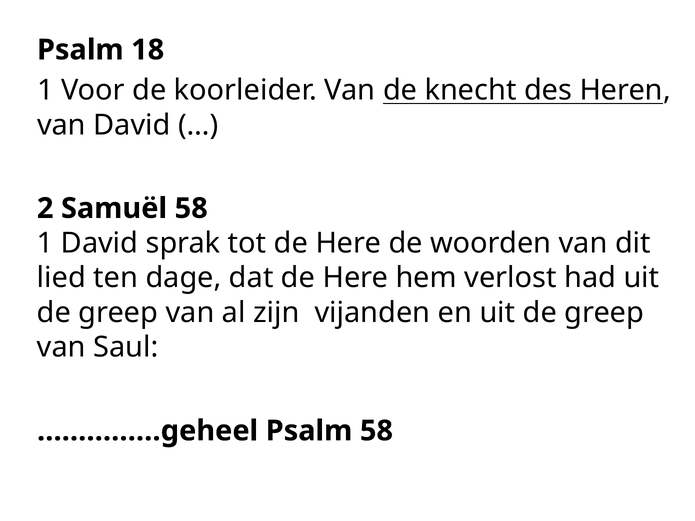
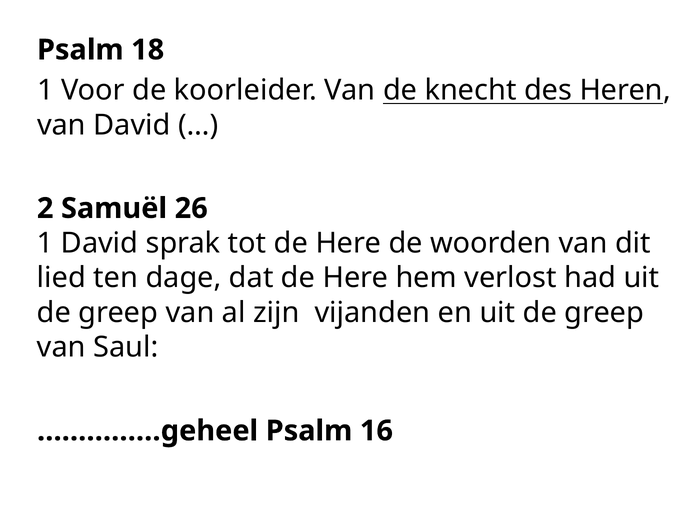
Samuël 58: 58 -> 26 (191, 208)
Psalm 58: 58 -> 16 (376, 431)
